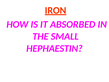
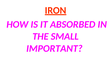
HEPHAESTIN: HEPHAESTIN -> IMPORTANT (54, 48)
